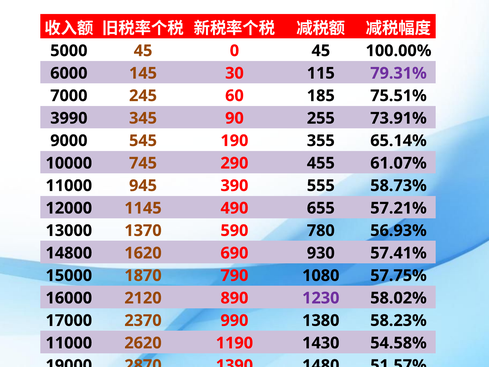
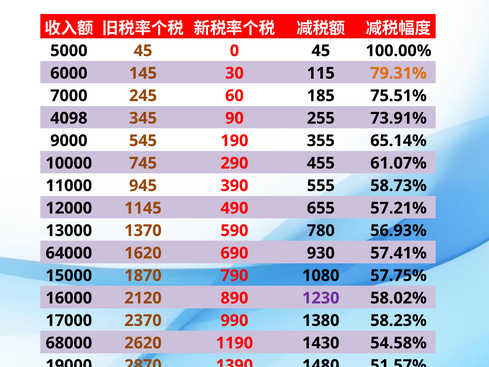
79.31% colour: purple -> orange (399, 73)
3990: 3990 -> 4098 (69, 118)
14800: 14800 -> 64000 (69, 253)
11000: 11000 -> 68000 (69, 343)
